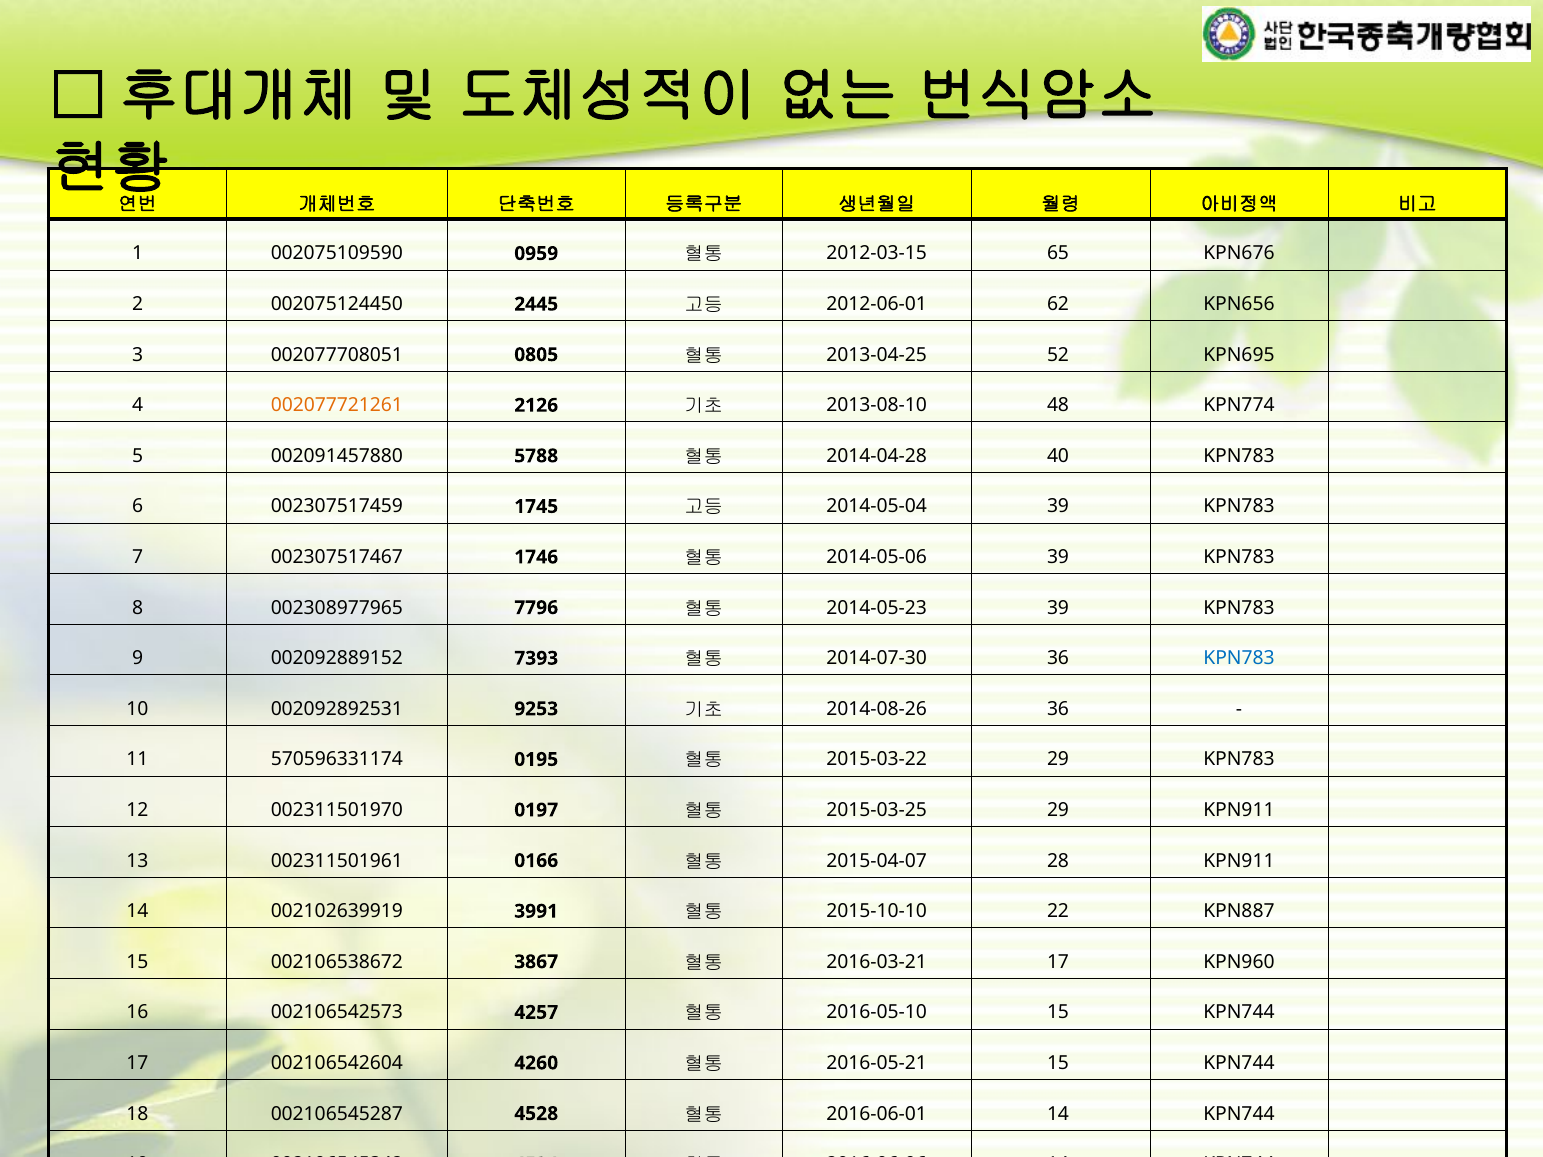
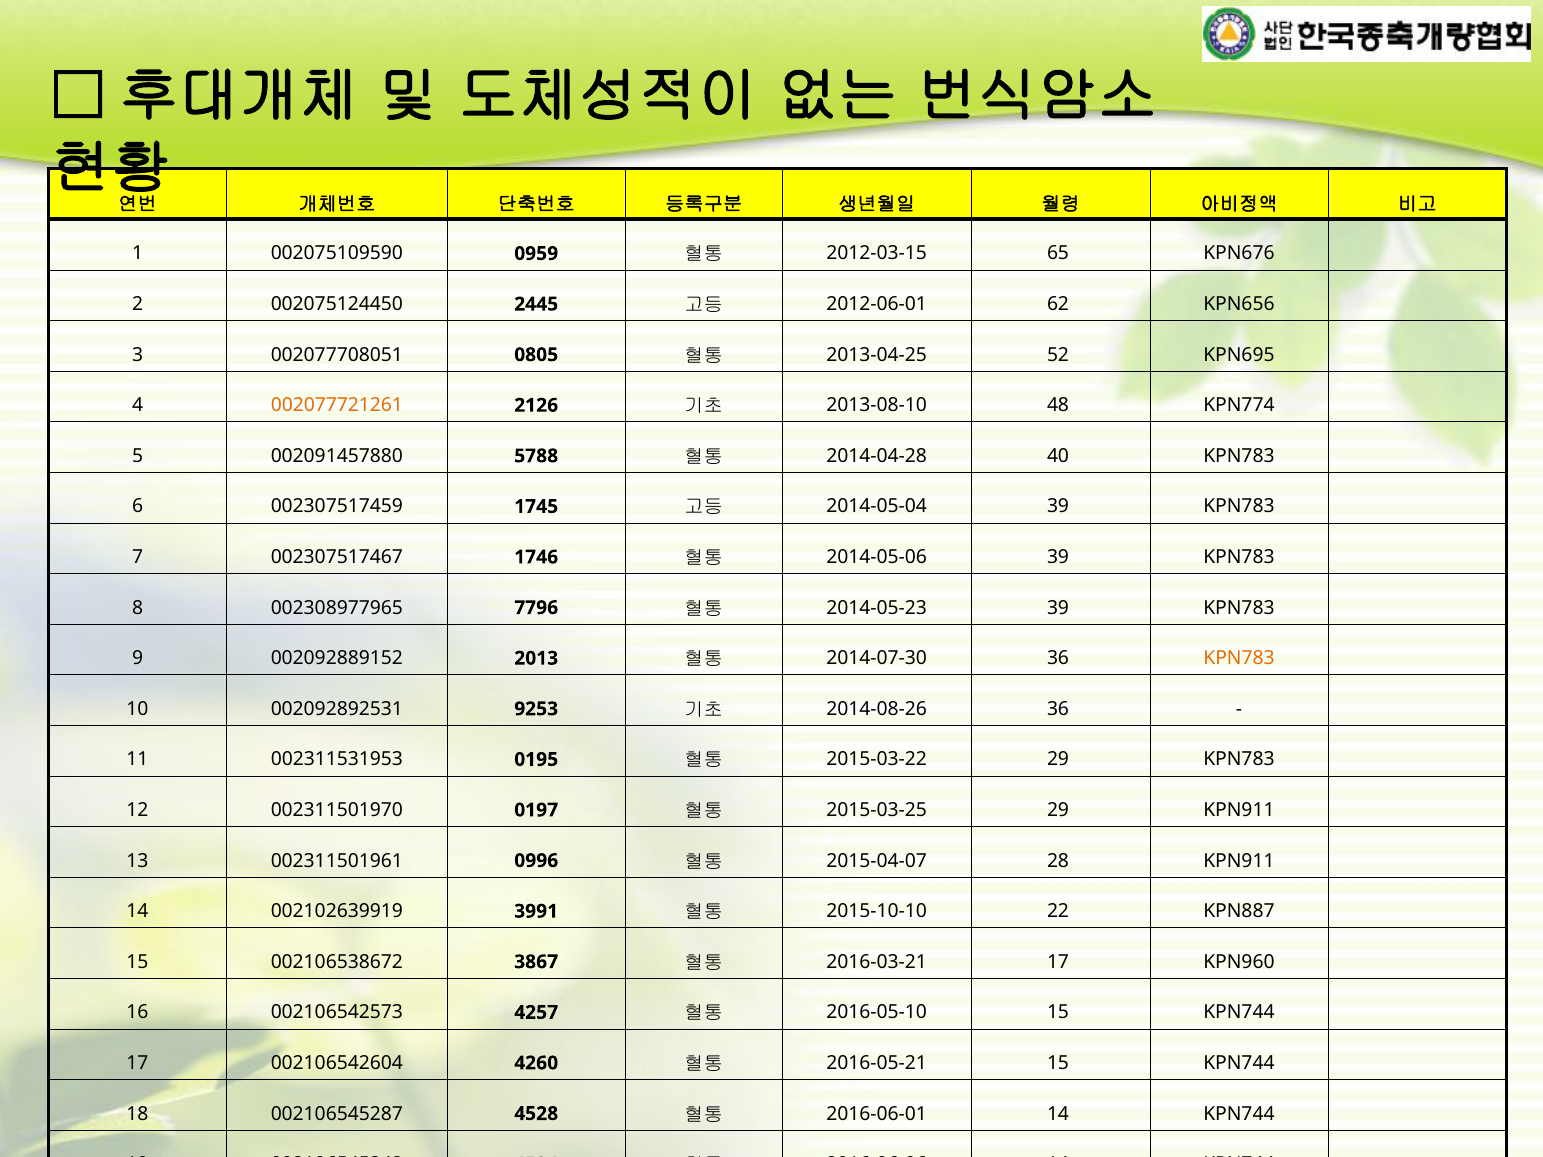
7393: 7393 -> 2013 (536, 658)
KPN783 colour: blue -> orange (1239, 658)
570596331174: 570596331174 -> 002311531953 (337, 760)
0166: 0166 -> 0996 (536, 861)
